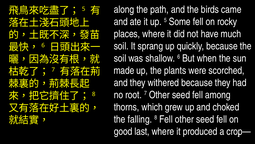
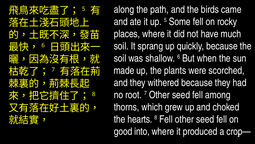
falling: falling -> hearts (140, 119)
last: last -> into (142, 131)
